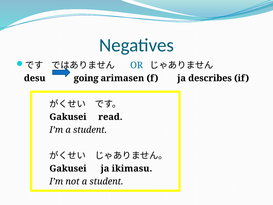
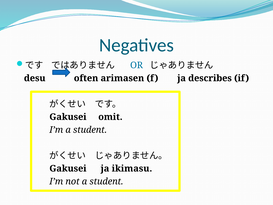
going: going -> often (86, 78)
read: read -> omit (110, 117)
